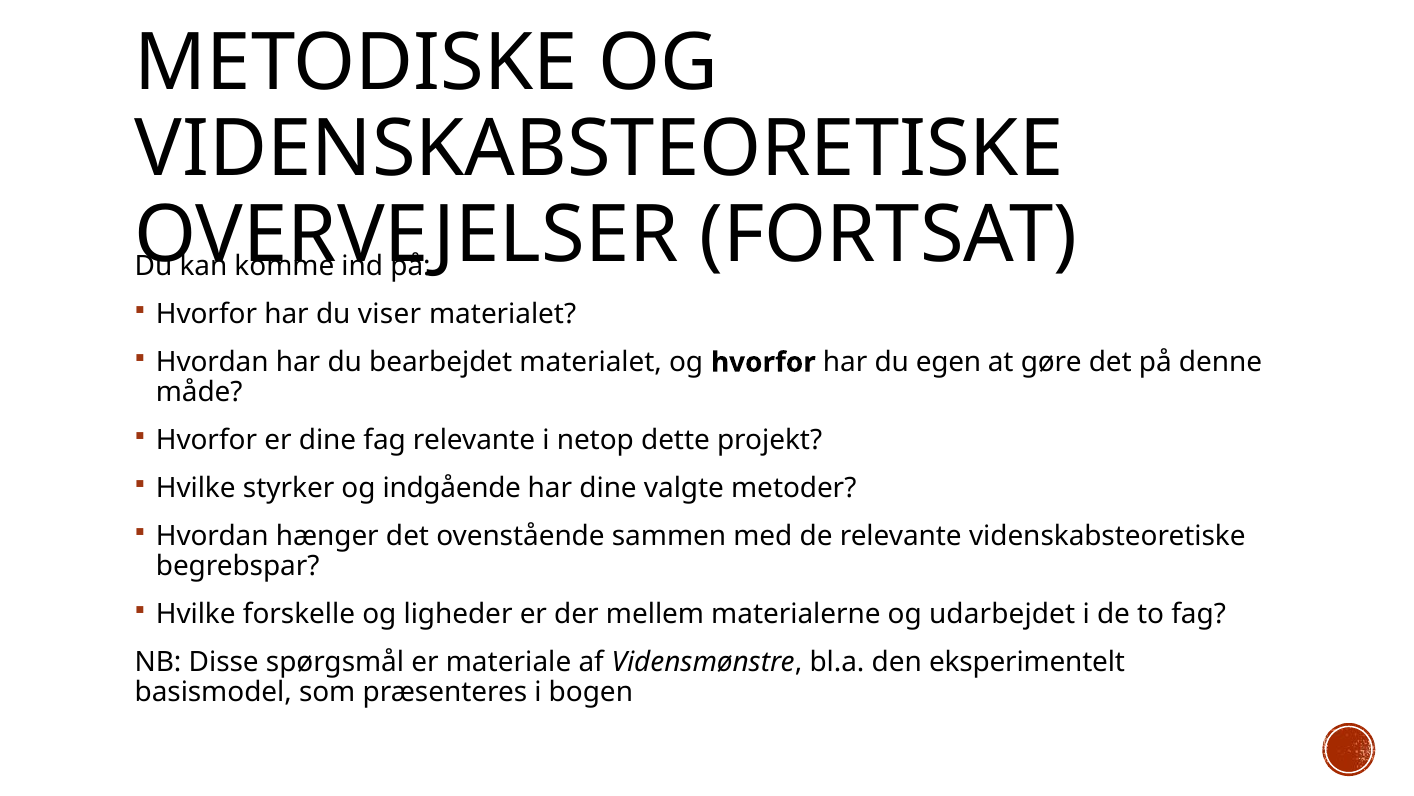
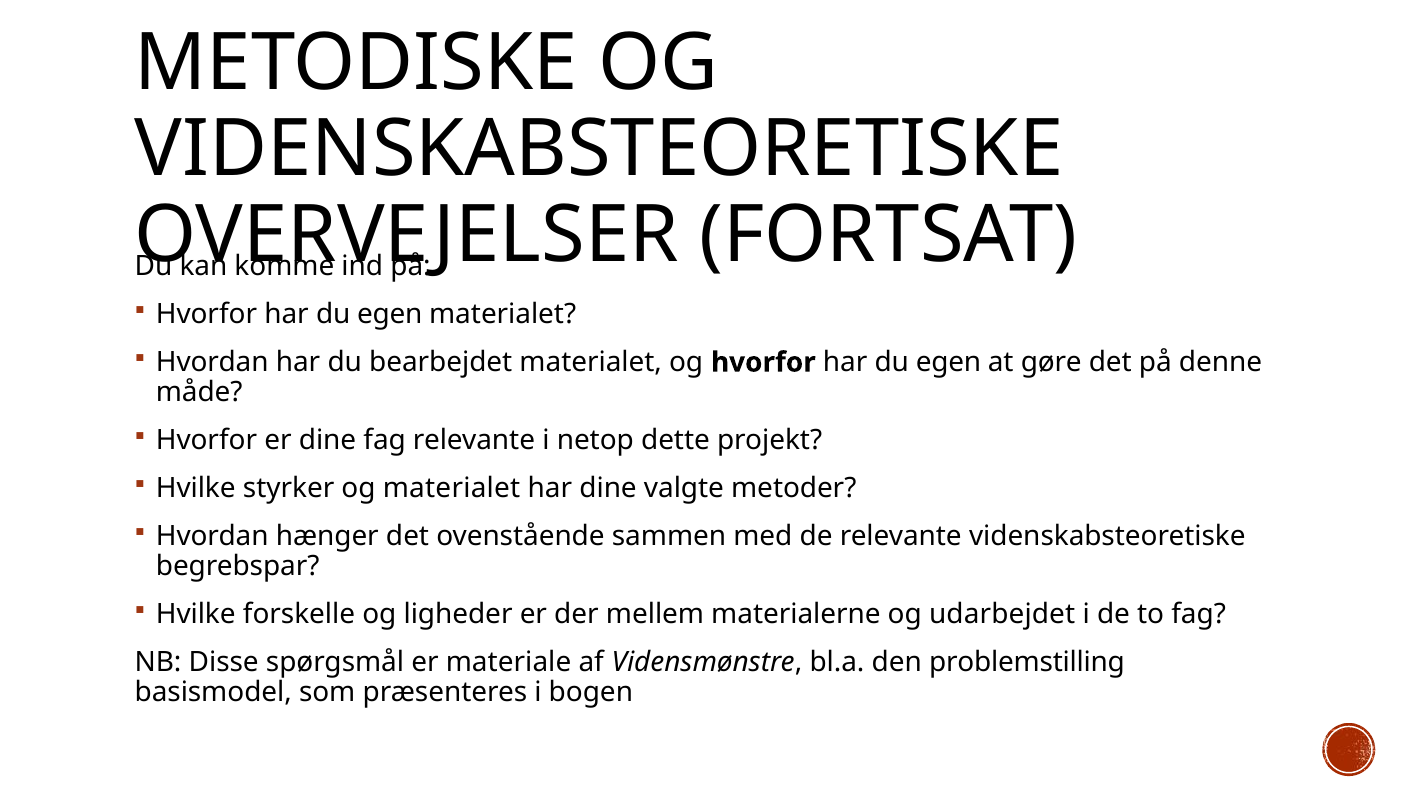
viser: viser -> egen (390, 314)
og indgående: indgående -> materialet (452, 488)
eksperimentelt: eksperimentelt -> problemstilling (1027, 662)
